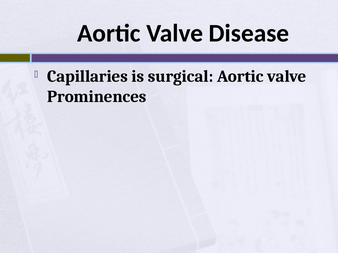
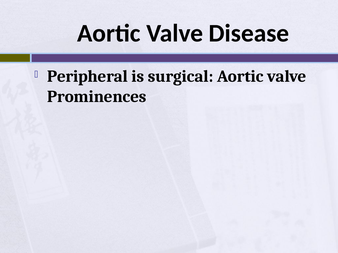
Capillaries: Capillaries -> Peripheral (87, 76)
